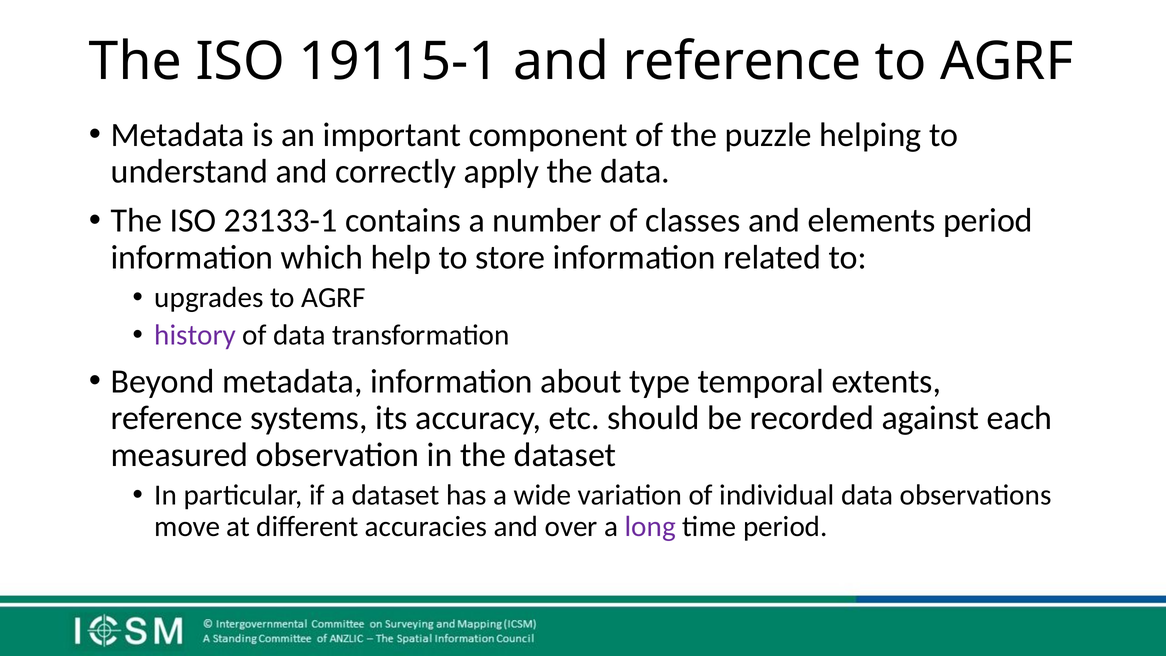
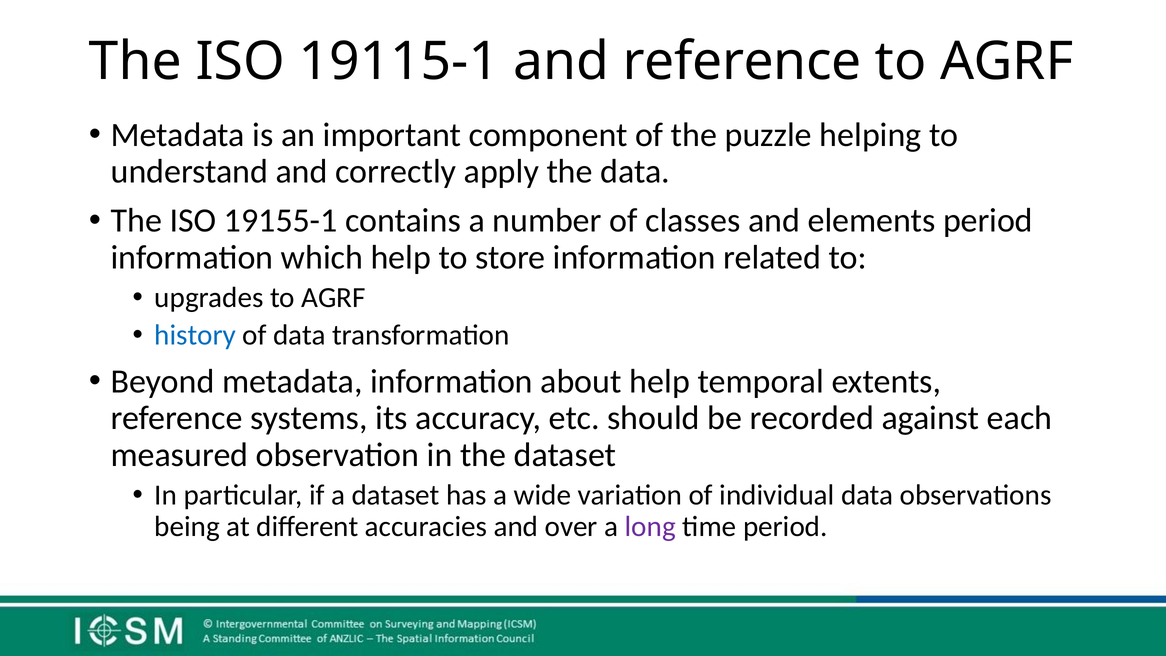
23133-1: 23133-1 -> 19155-1 (281, 221)
history colour: purple -> blue (195, 335)
about type: type -> help (660, 381)
move: move -> being (187, 526)
